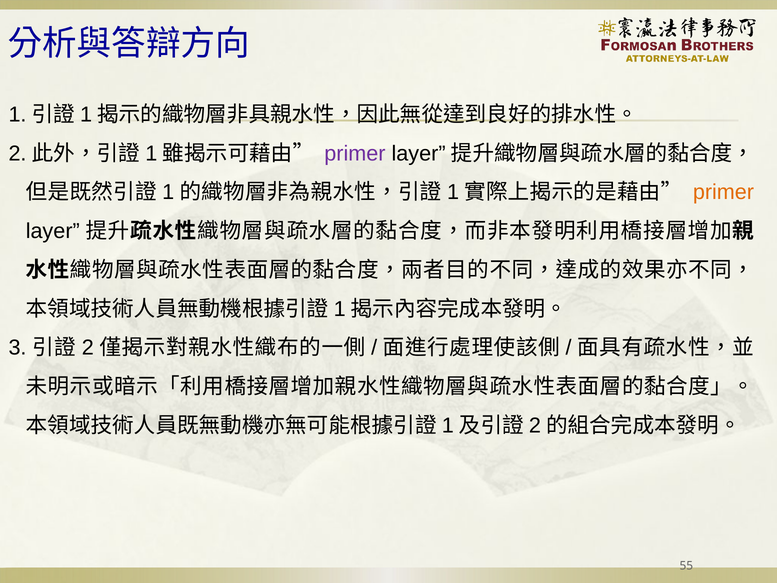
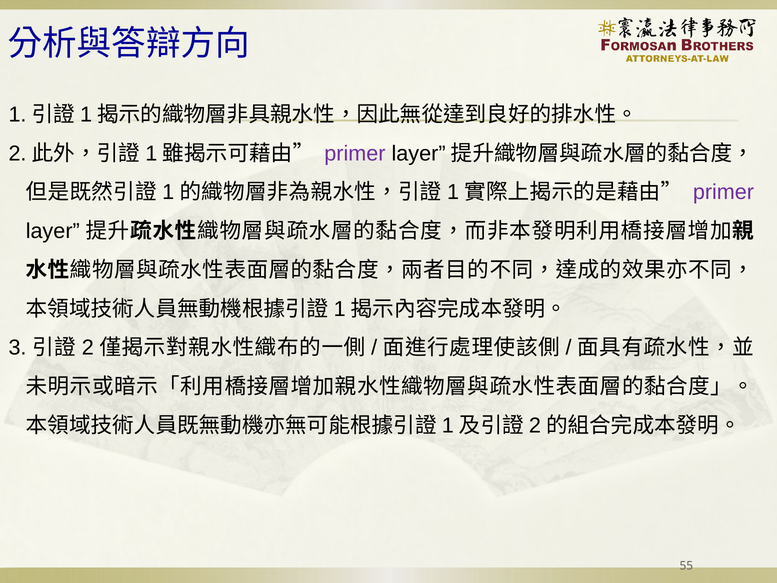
primer colour: orange -> purple (723, 192)
